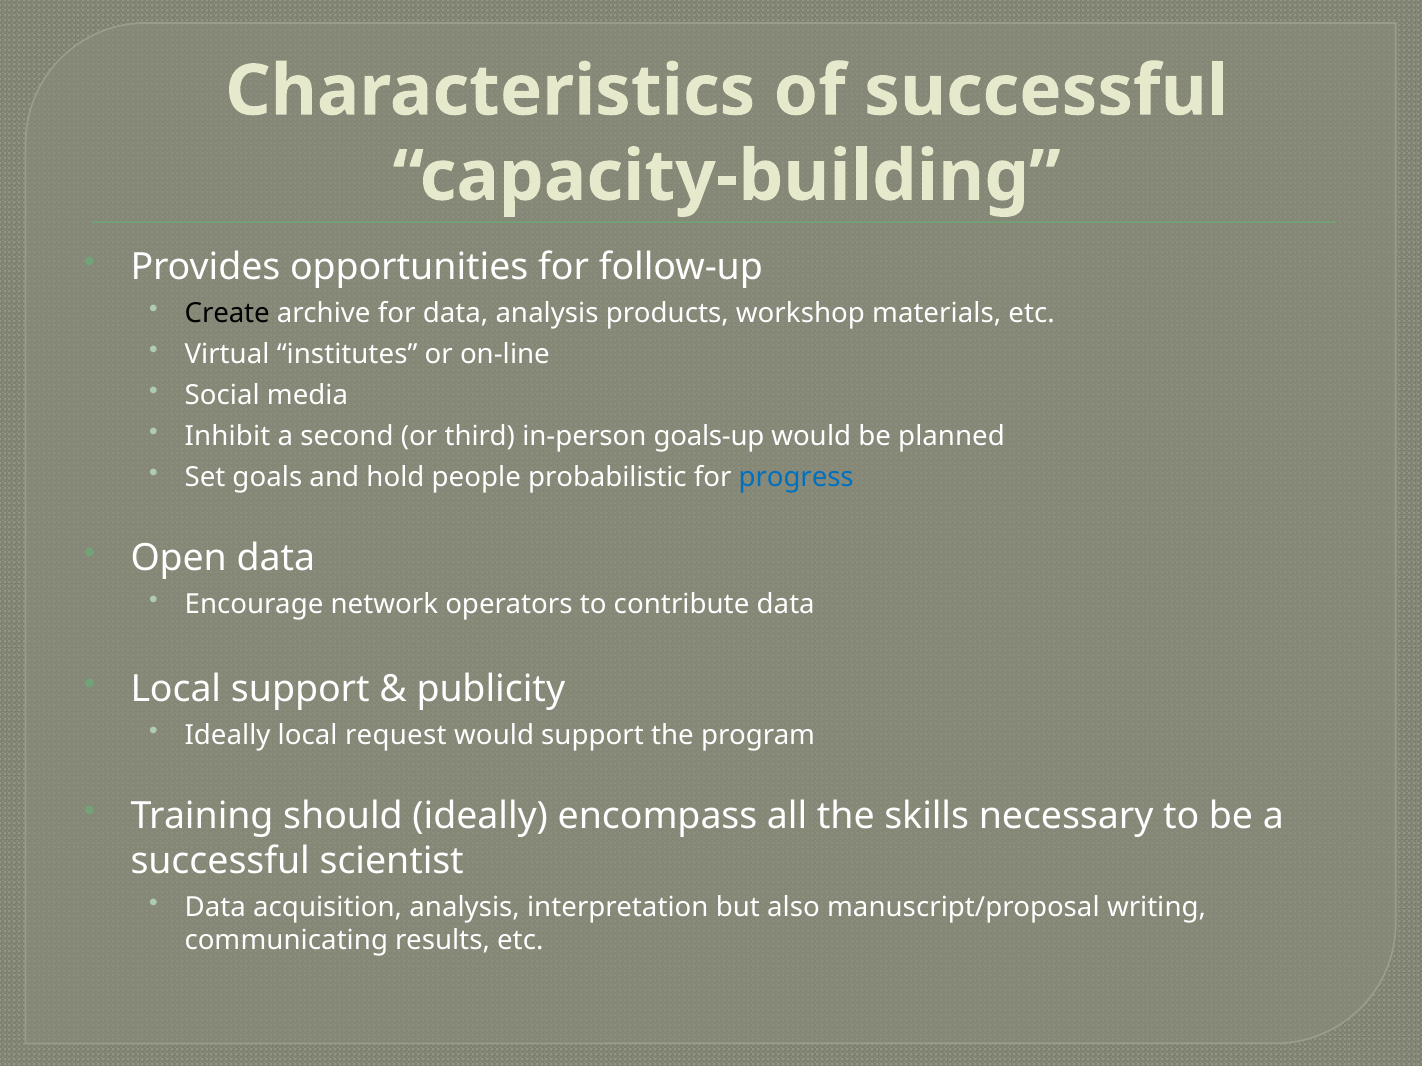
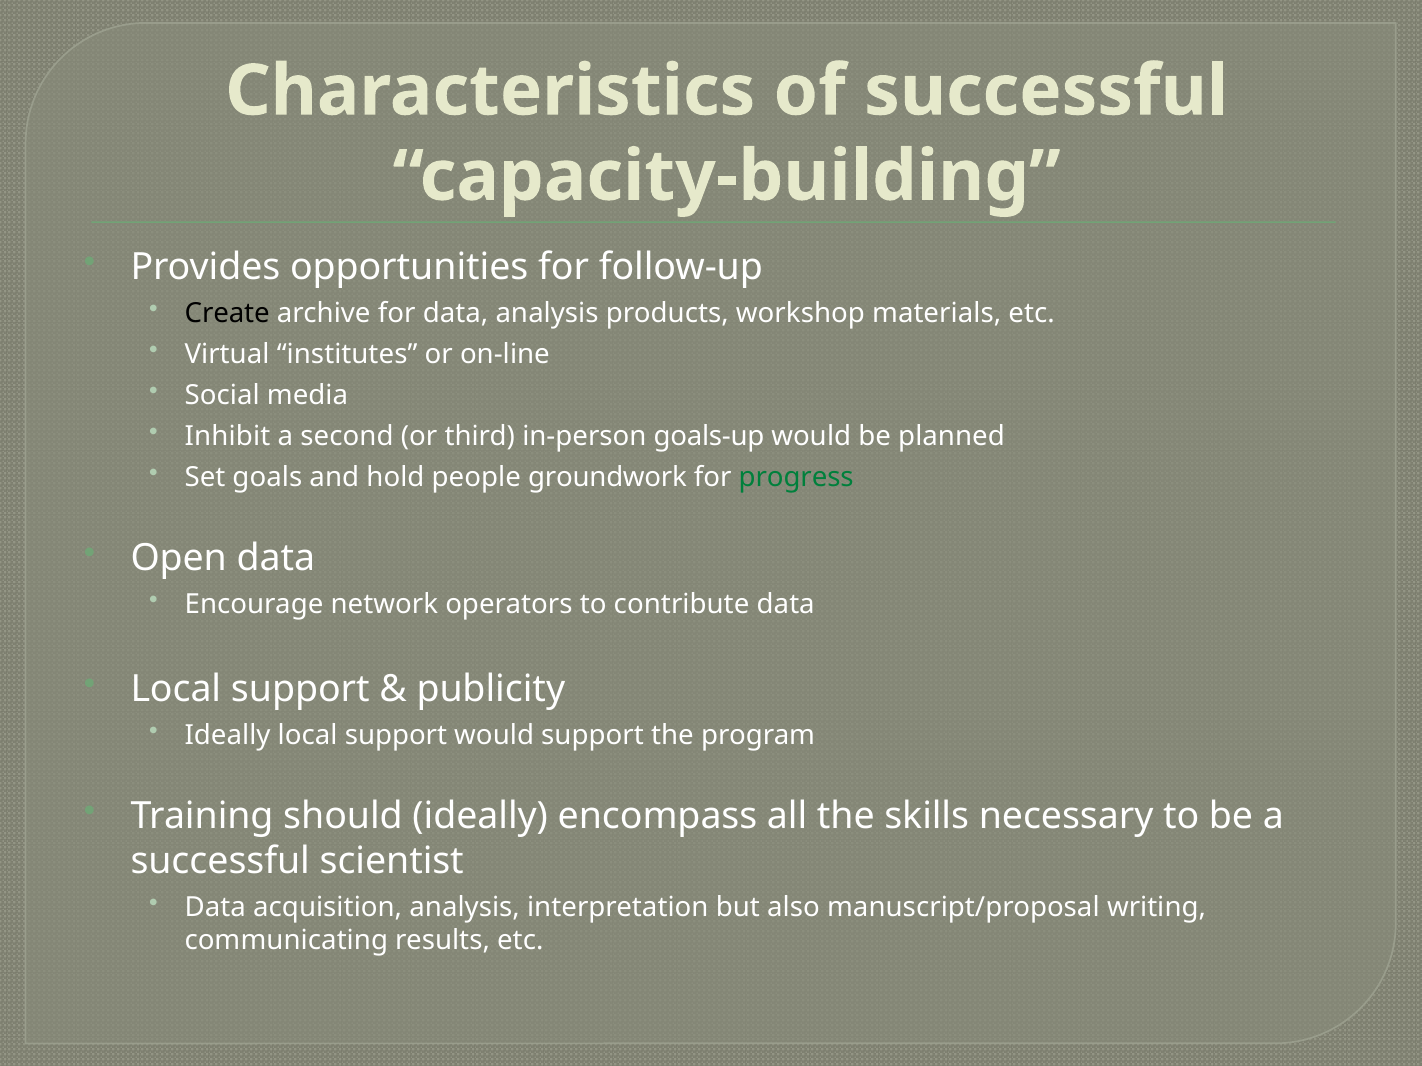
probabilistic: probabilistic -> groundwork (608, 477)
progress colour: blue -> green (796, 477)
Ideally local request: request -> support (396, 736)
